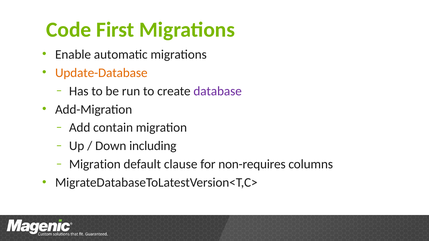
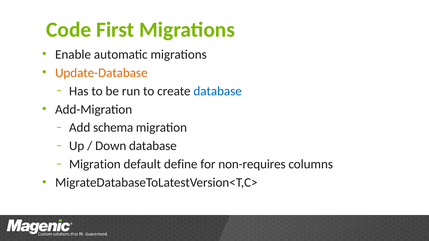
database colour: purple -> blue (218, 91)
contain: contain -> schema (113, 128)
Down including: including -> database (153, 146)
clause: clause -> define (181, 164)
